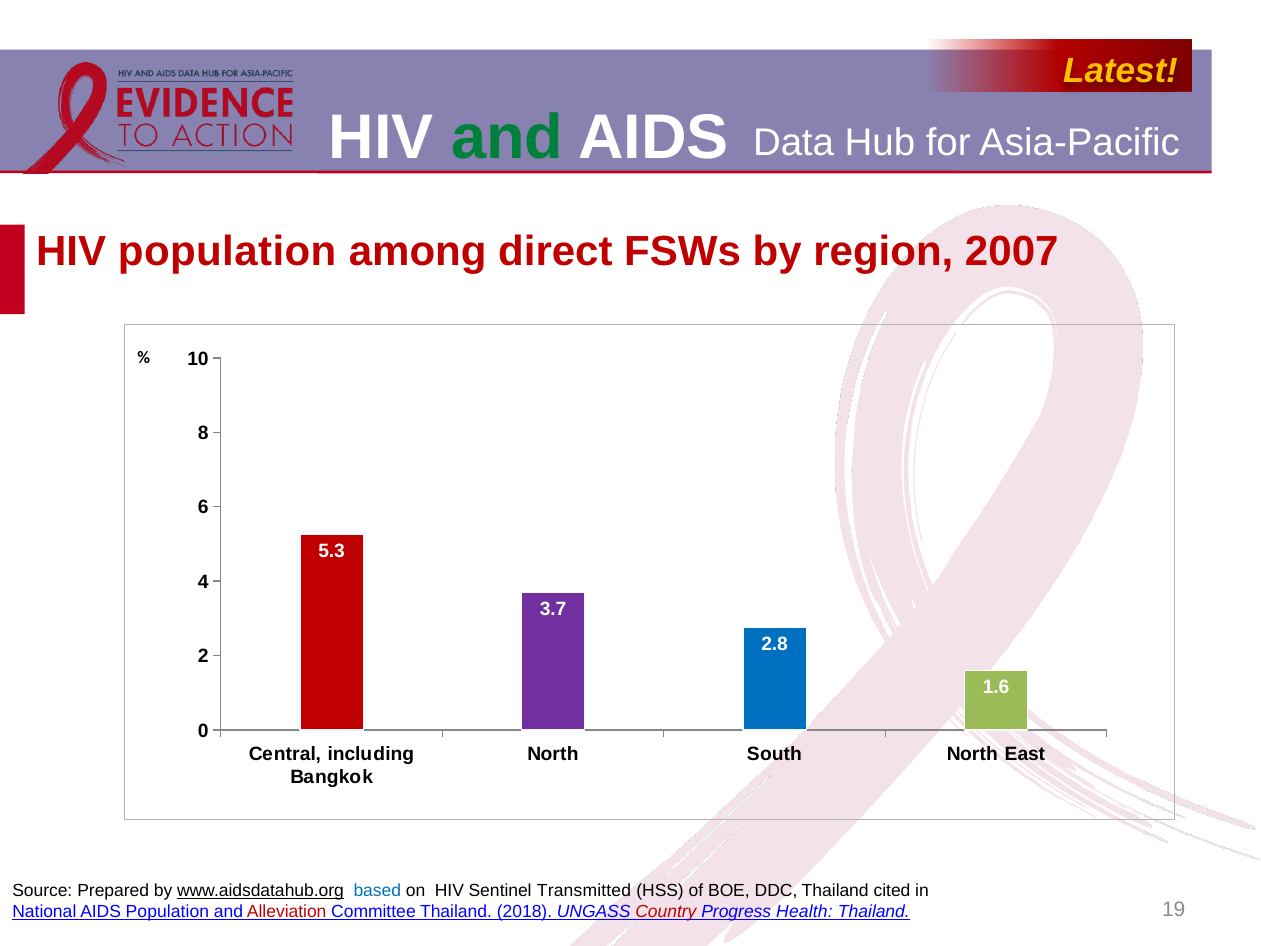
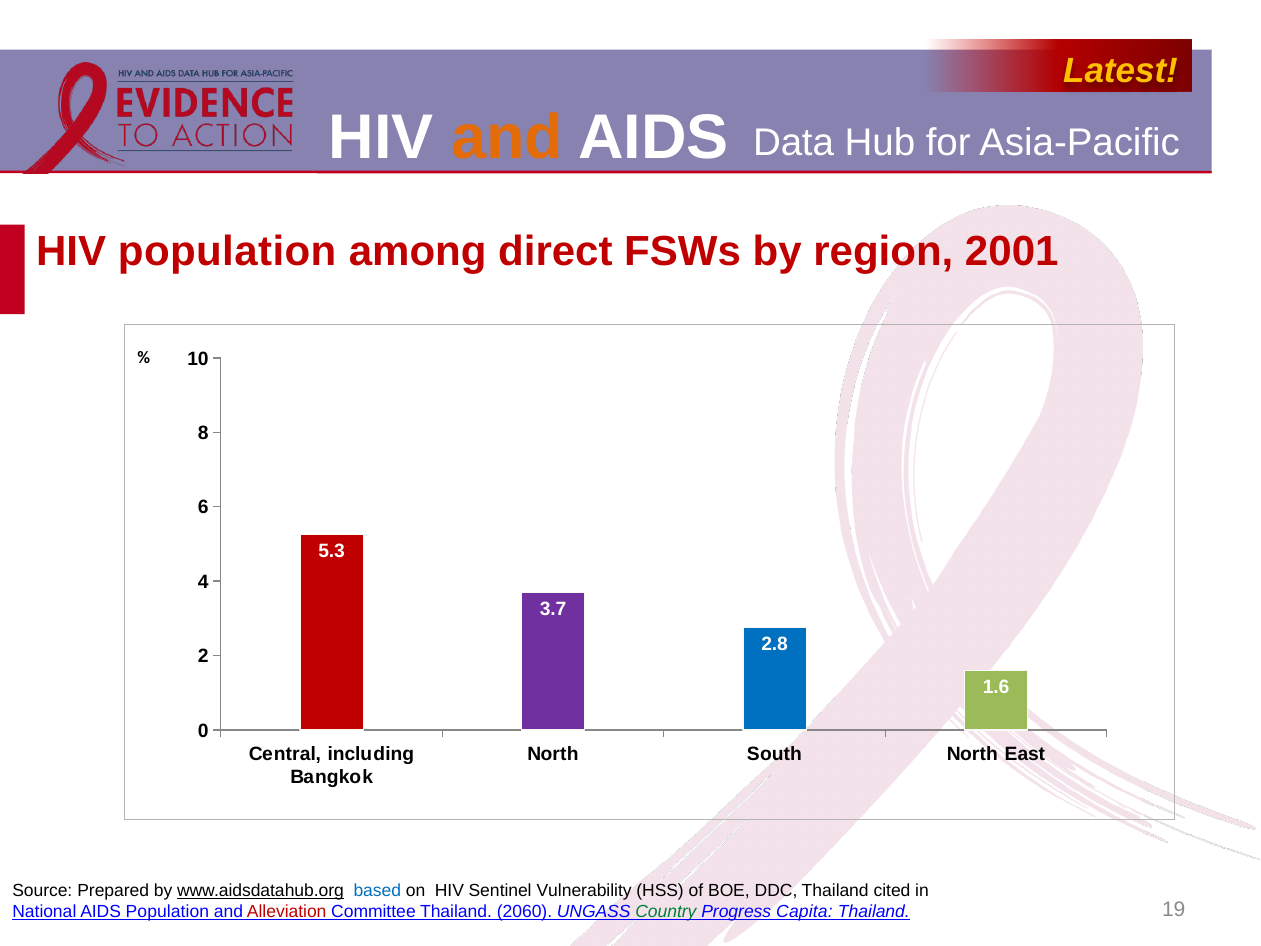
and colour: green -> orange (507, 138)
2007: 2007 -> 2001 (1012, 251)
Transmitted: Transmitted -> Vulnerability (584, 890)
2018: 2018 -> 2060 (524, 911)
Country colour: red -> green (666, 911)
Health: Health -> Capita (804, 911)
